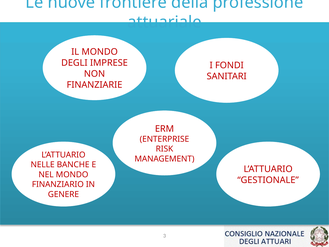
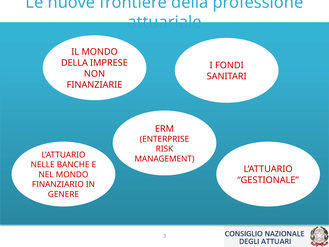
DEGLI: DEGLI -> DELLA (74, 63)
